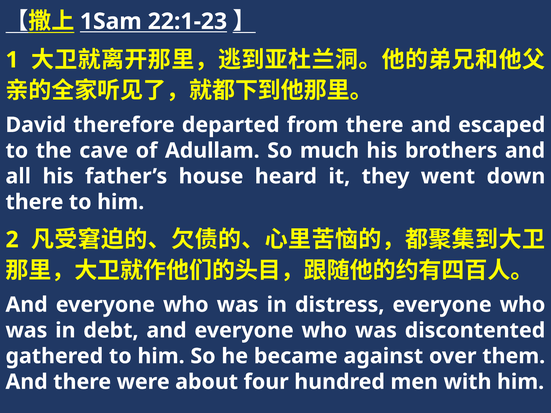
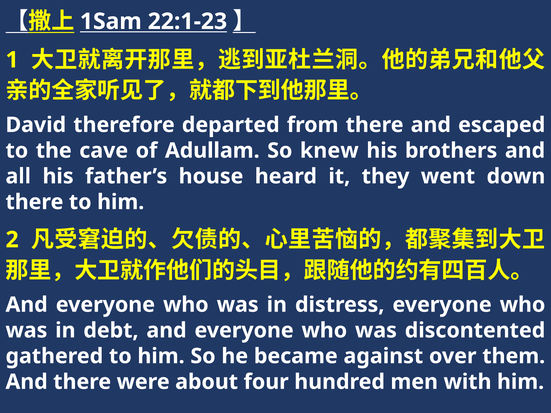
much: much -> knew (329, 151)
